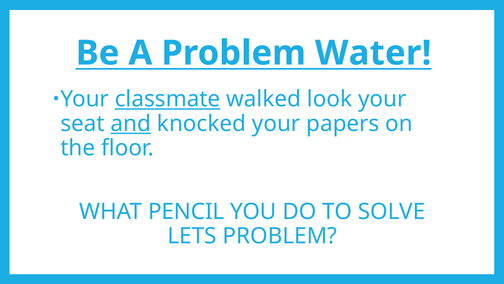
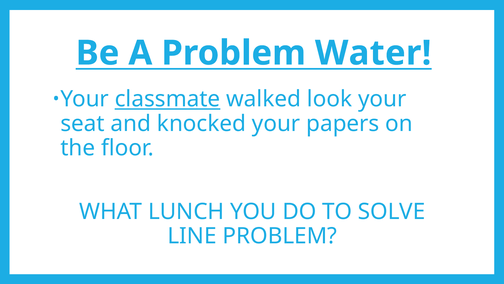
and underline: present -> none (131, 123)
PENCIL: PENCIL -> LUNCH (186, 211)
LETS: LETS -> LINE (192, 236)
